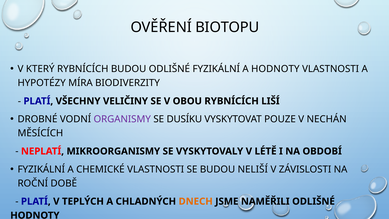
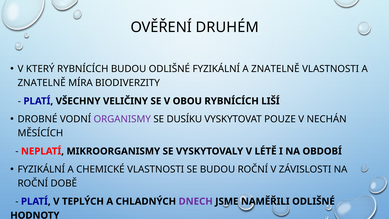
BIOTOPU: BIOTOPU -> DRUHÉM (227, 27)
FYZIKÁLNÍ A HODNOTY: HODNOTY -> ZNATELNĚ (275, 69)
HYPOTÉZY: HYPOTÉZY -> ZNATELNĚ (42, 83)
BUDOU NELIŠÍ: NELIŠÍ -> ROČNÍ (253, 169)
DNECH colour: orange -> purple (196, 201)
